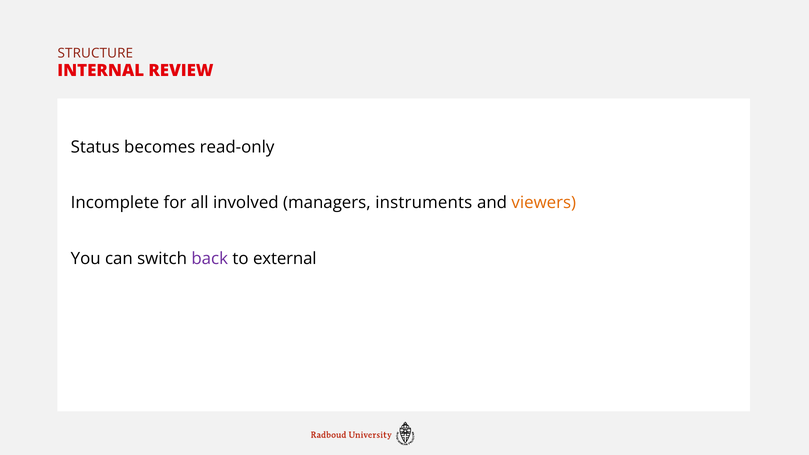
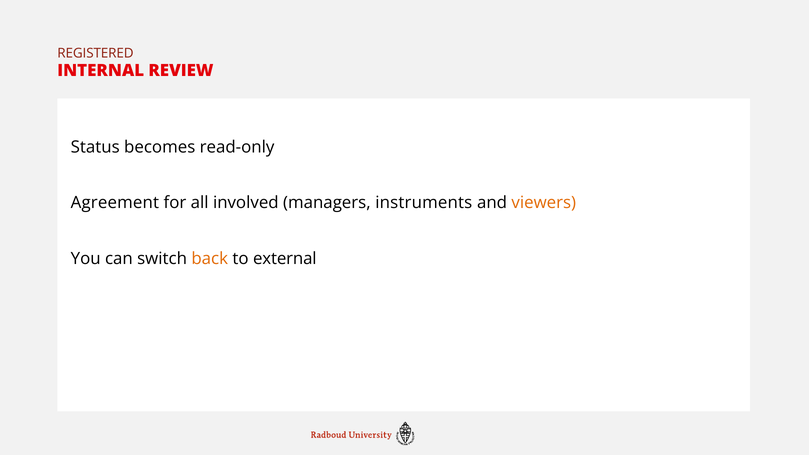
STRUCTURE: STRUCTURE -> REGISTERED (95, 54)
Incomplete: Incomplete -> Agreement (115, 203)
back colour: purple -> orange (210, 259)
